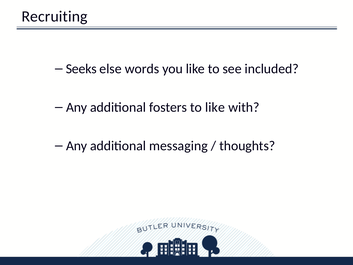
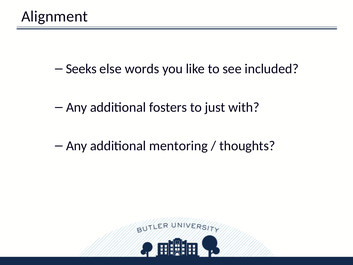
Recruiting: Recruiting -> Alignment (55, 16)
to like: like -> just (215, 107)
messaging: messaging -> mentoring (178, 146)
